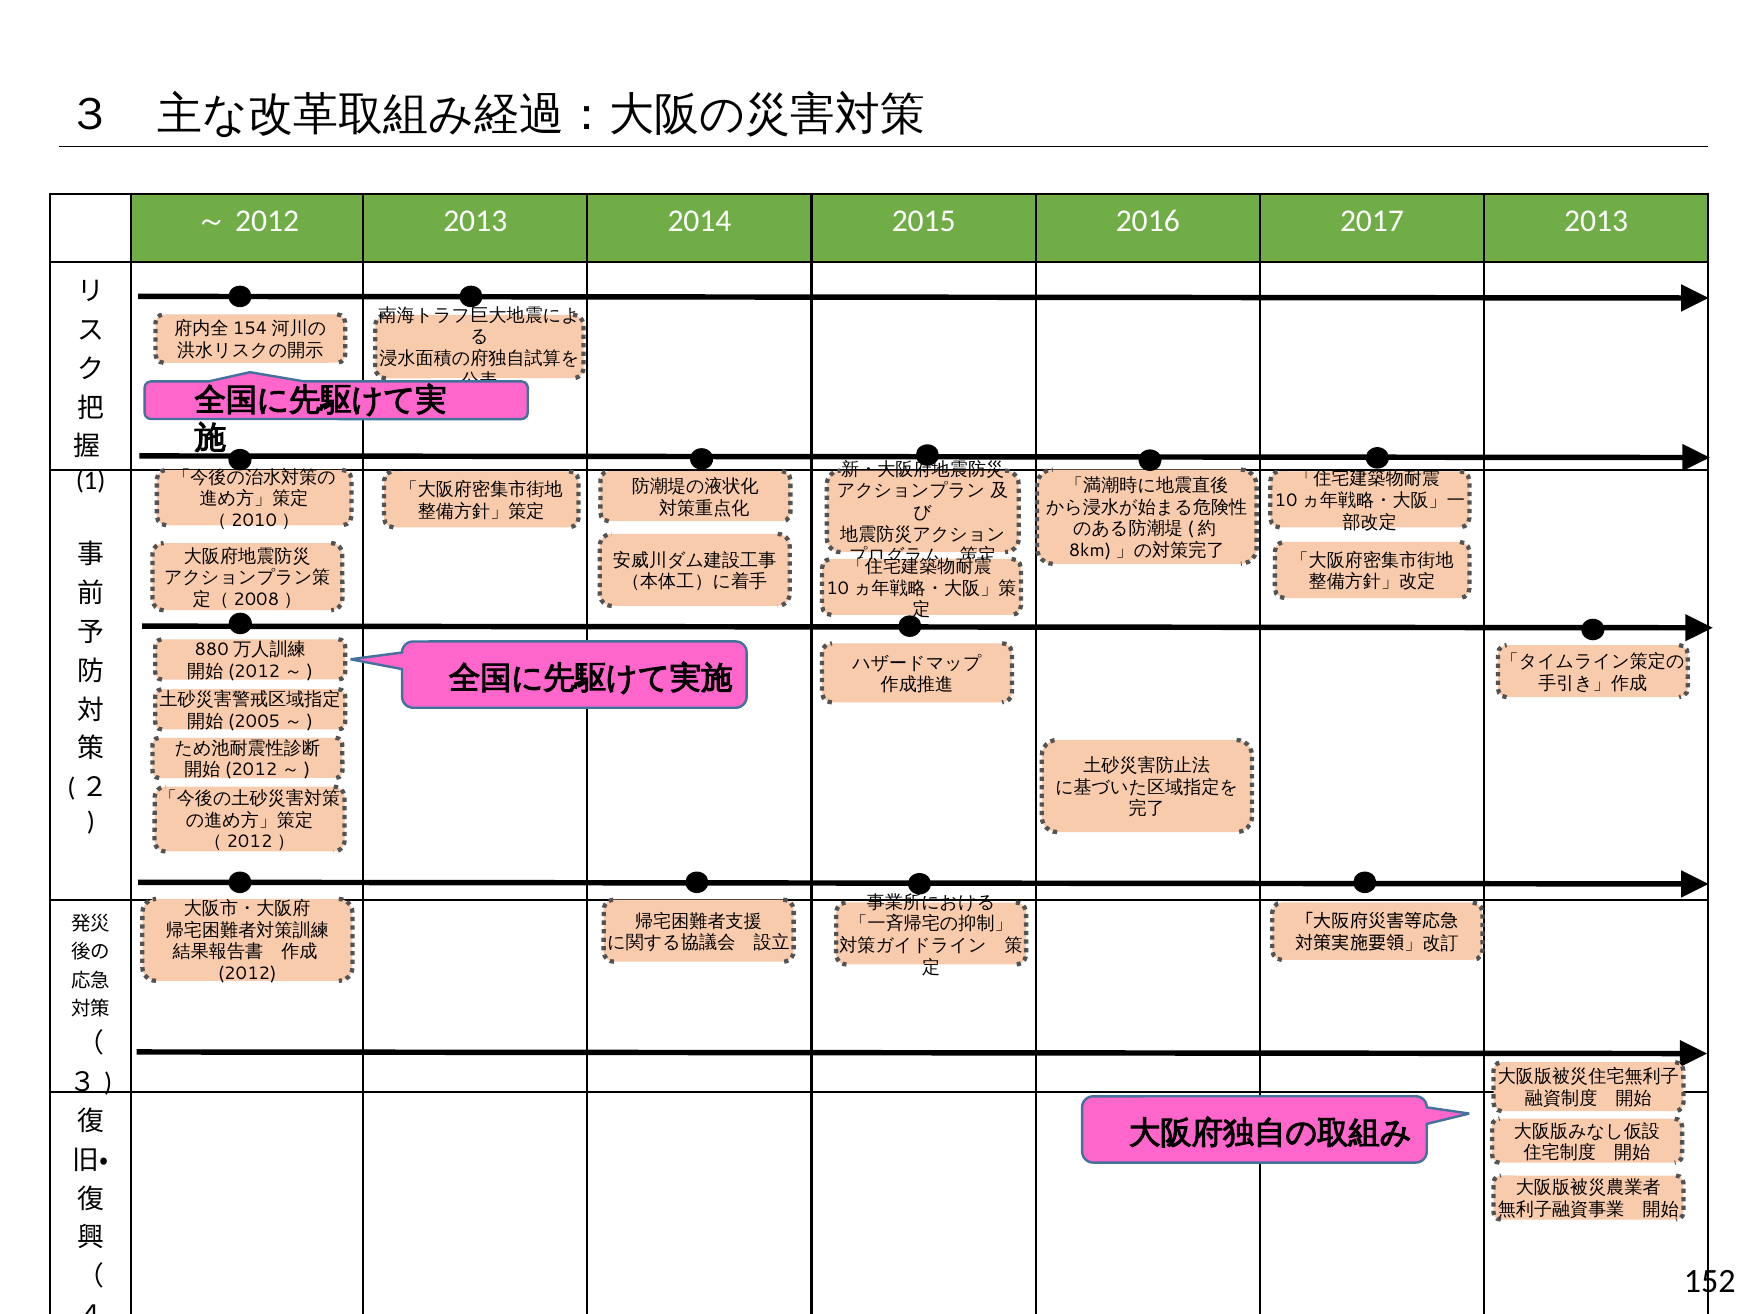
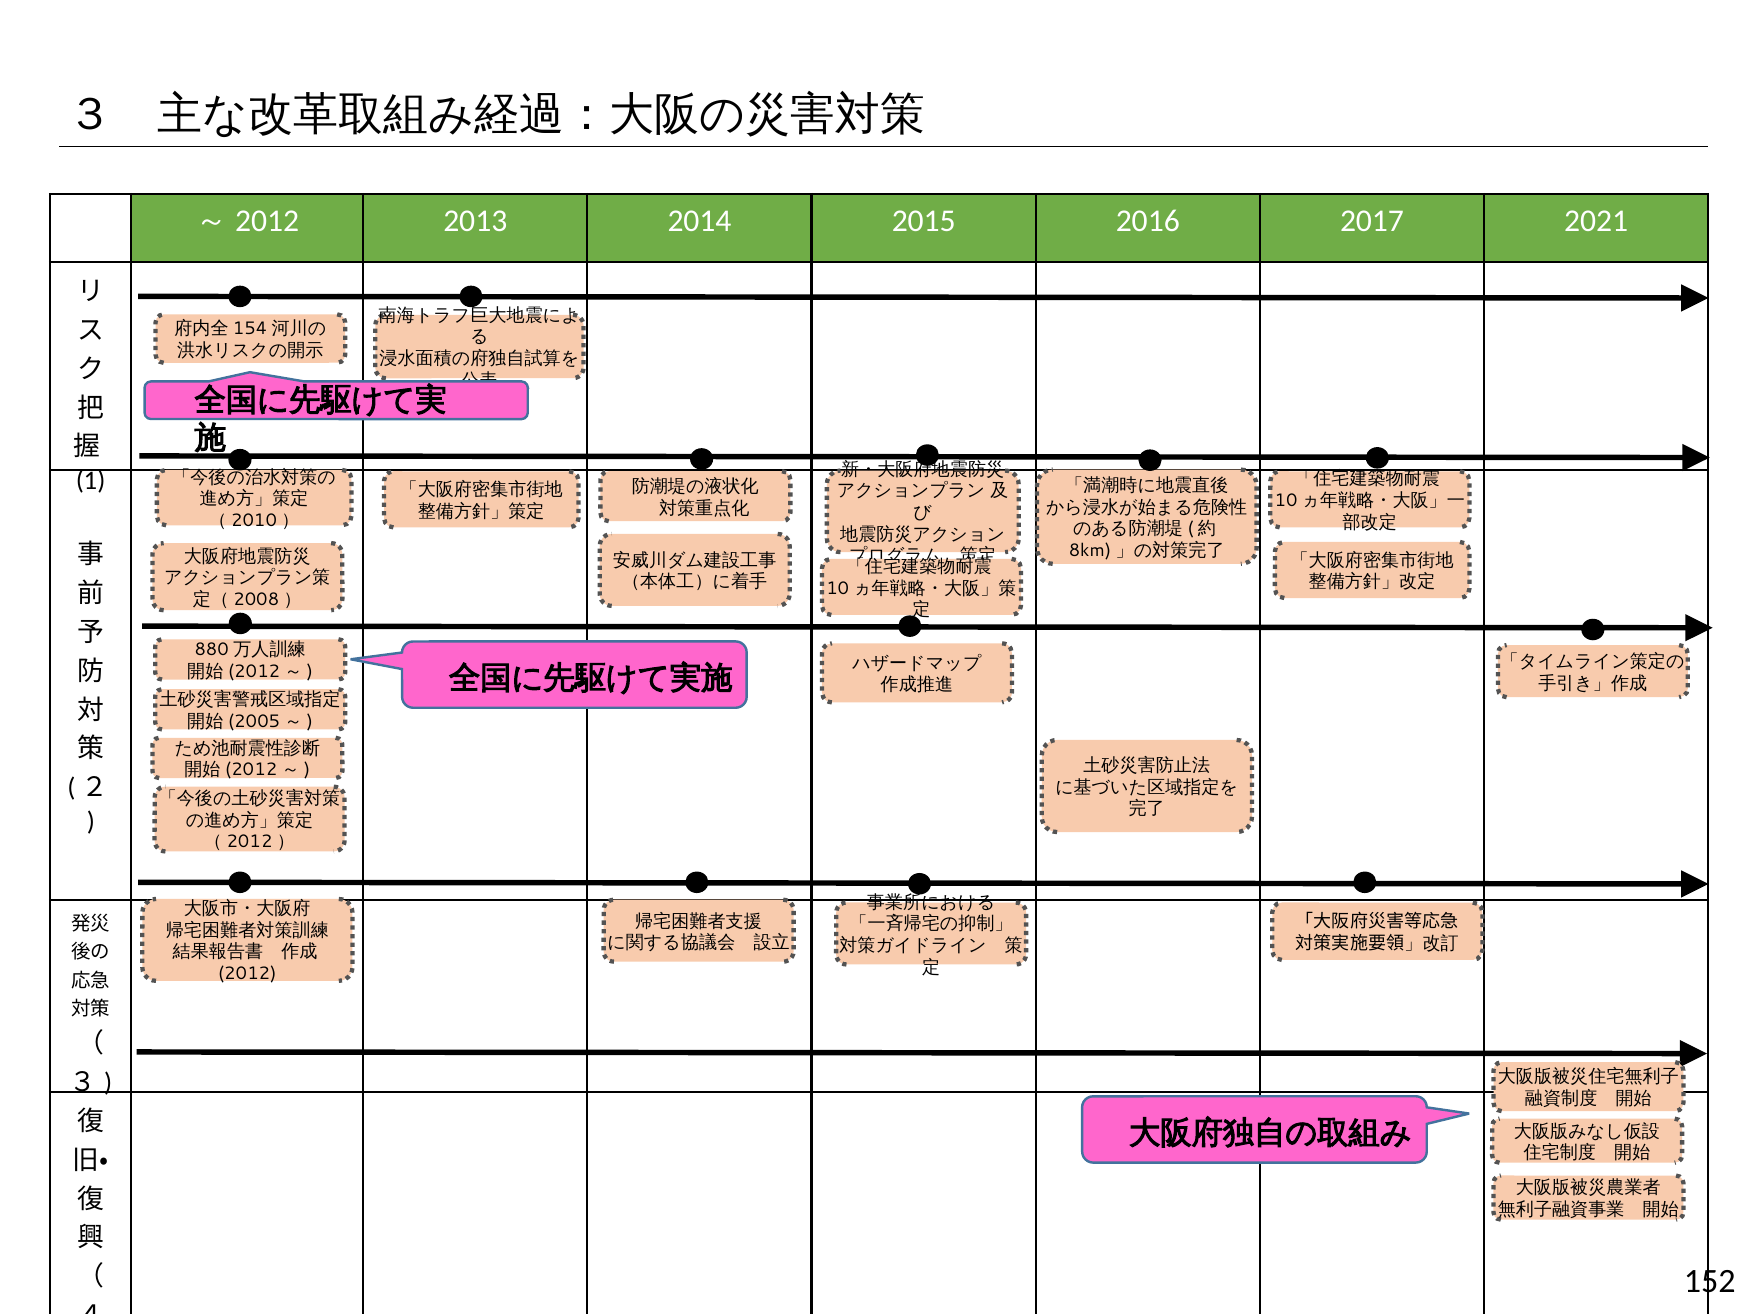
2017 2013: 2013 -> 2021 (1596, 221)
